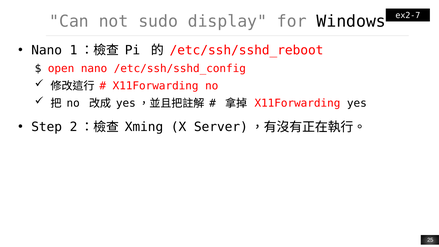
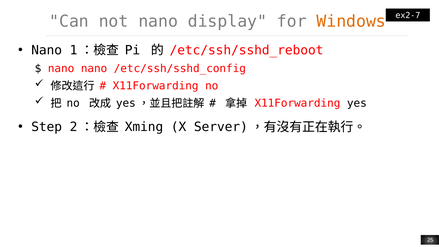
not sudo: sudo -> nano (158, 21)
Windows colour: black -> orange (351, 21)
open: open -> nano (61, 69)
